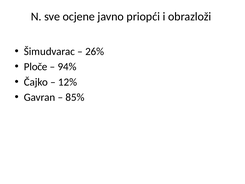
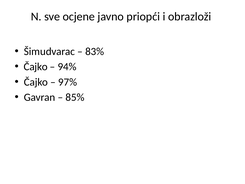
26%: 26% -> 83% (95, 51)
Ploče: Ploče -> Čajko (36, 67)
12%: 12% -> 97% (68, 82)
